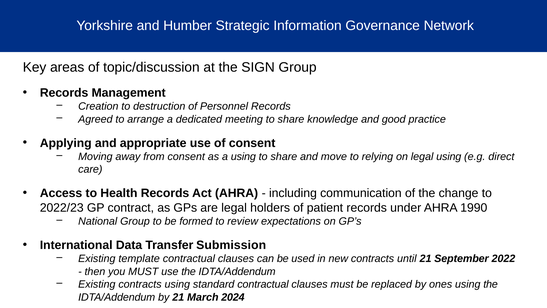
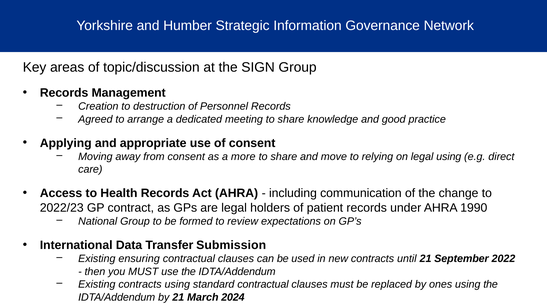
a using: using -> more (243, 156)
template: template -> ensuring (139, 259)
